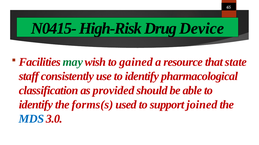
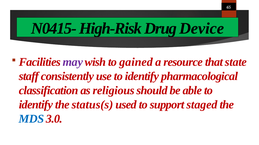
may colour: green -> purple (73, 62)
provided: provided -> religious (114, 91)
forms(s: forms(s -> status(s (92, 105)
joined: joined -> staged (202, 105)
